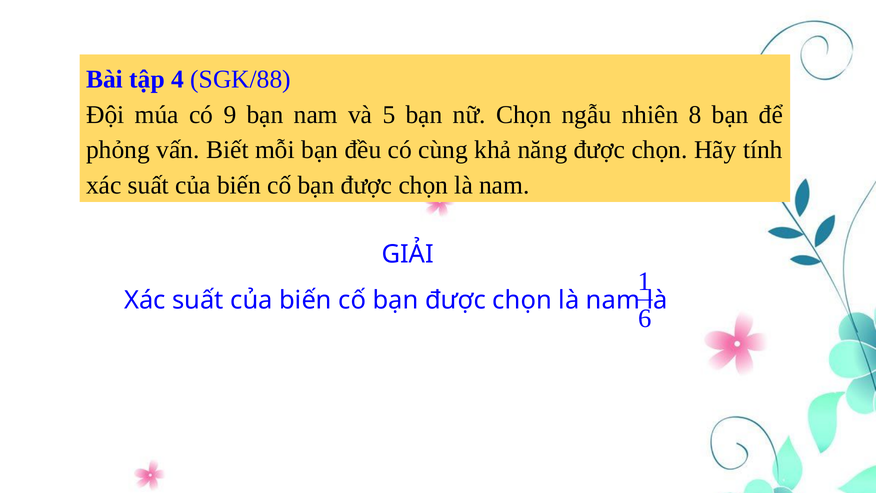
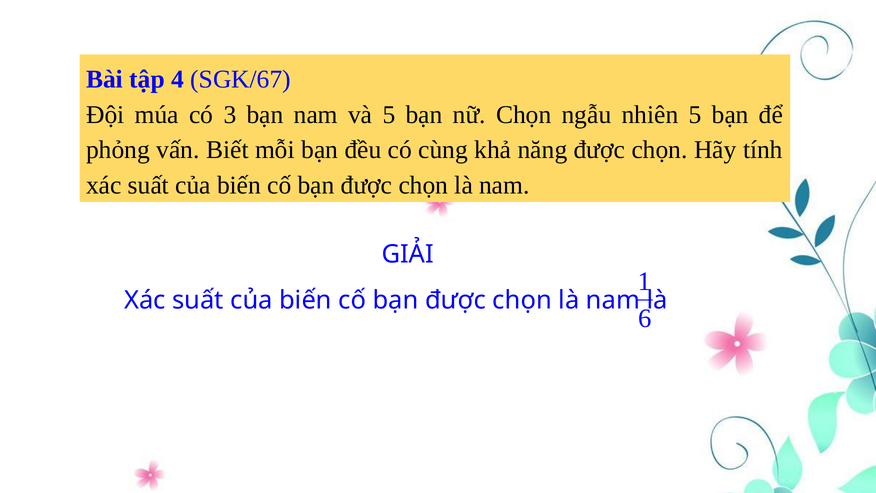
SGK/88: SGK/88 -> SGK/67 (241, 79)
9: 9 -> 3 (230, 115)
nhiên 8: 8 -> 5 (695, 115)
